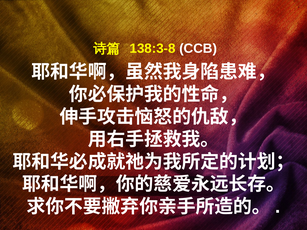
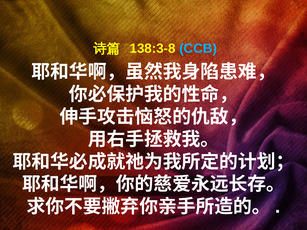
CCB colour: white -> light blue (198, 49)
